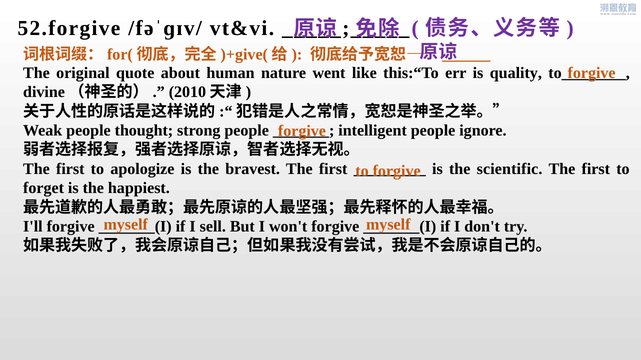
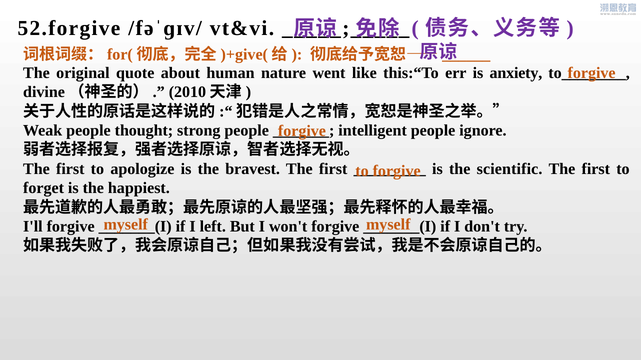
quality: quality -> anxiety (516, 73)
sell: sell -> left (213, 227)
